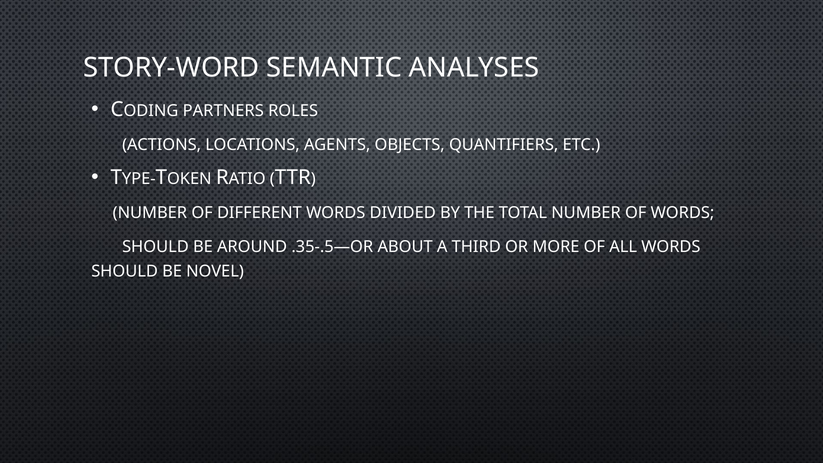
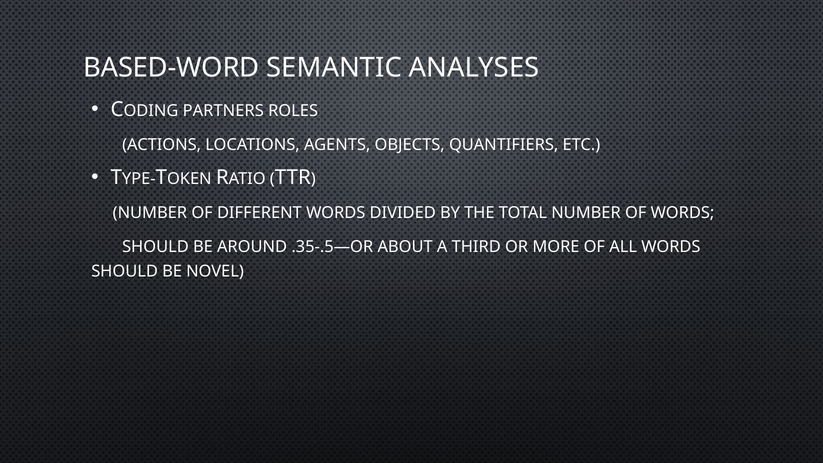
STORY-WORD: STORY-WORD -> BASED-WORD (171, 68)
